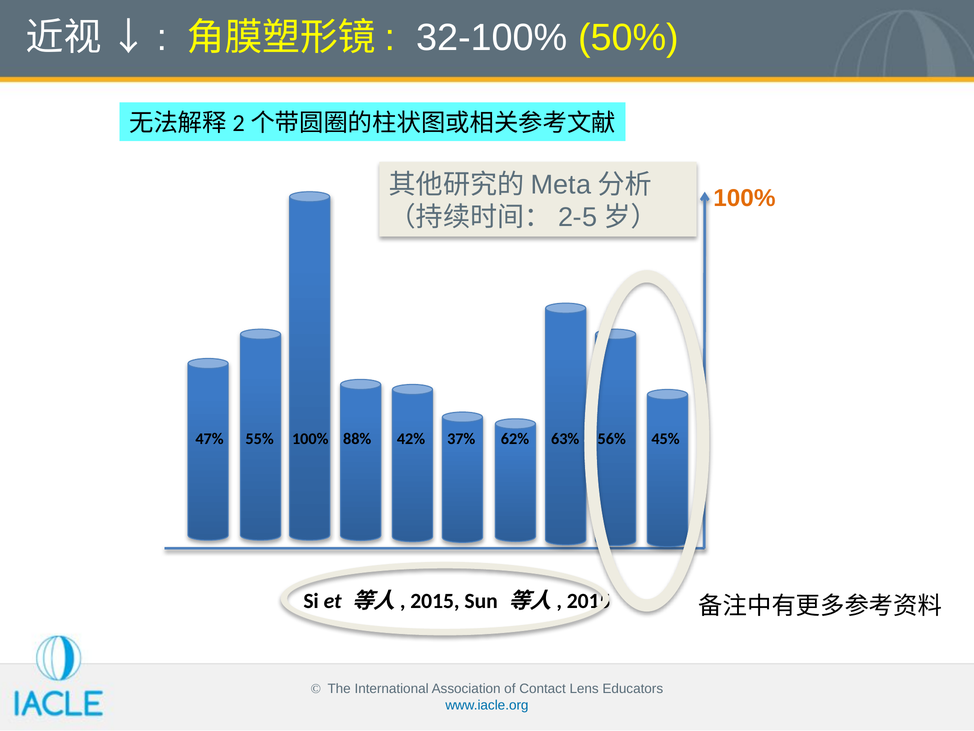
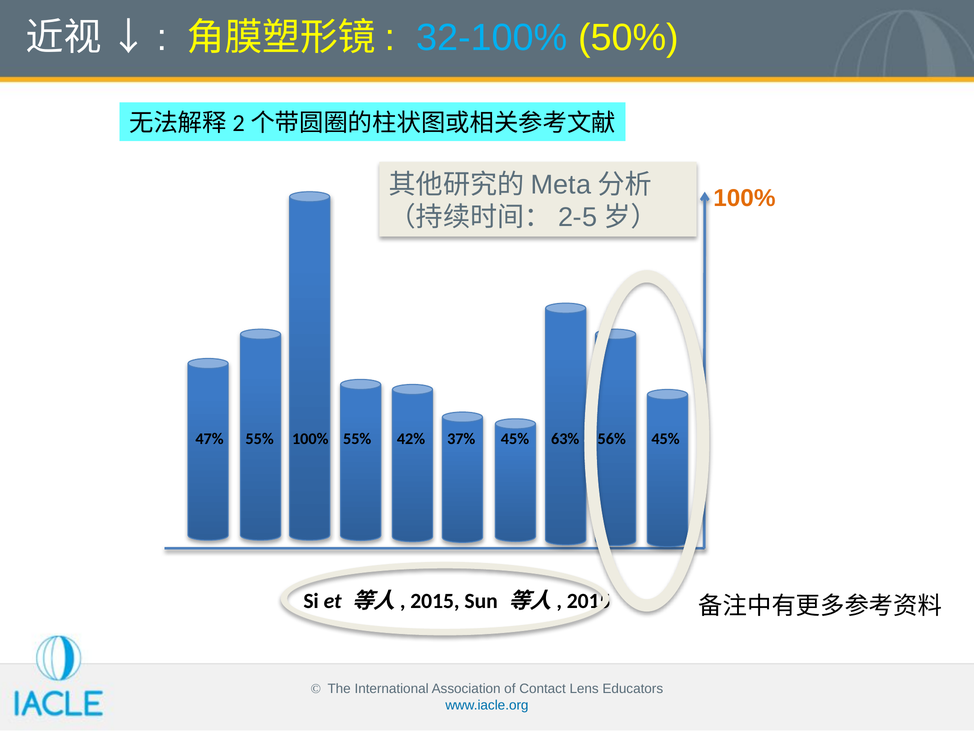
32-100% colour: white -> light blue (492, 38)
100% 88%: 88% -> 55% (357, 439)
37% 62%: 62% -> 45% (515, 439)
